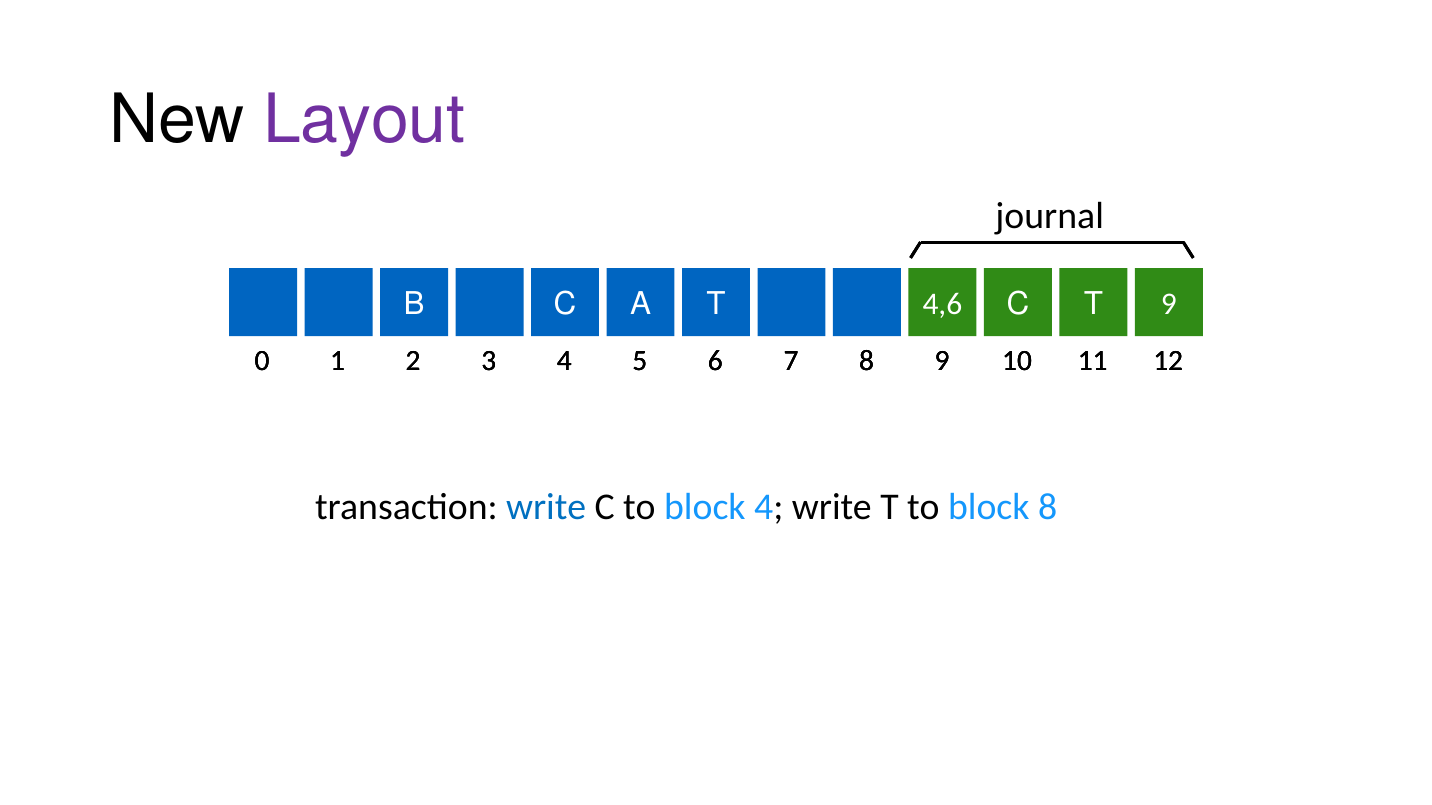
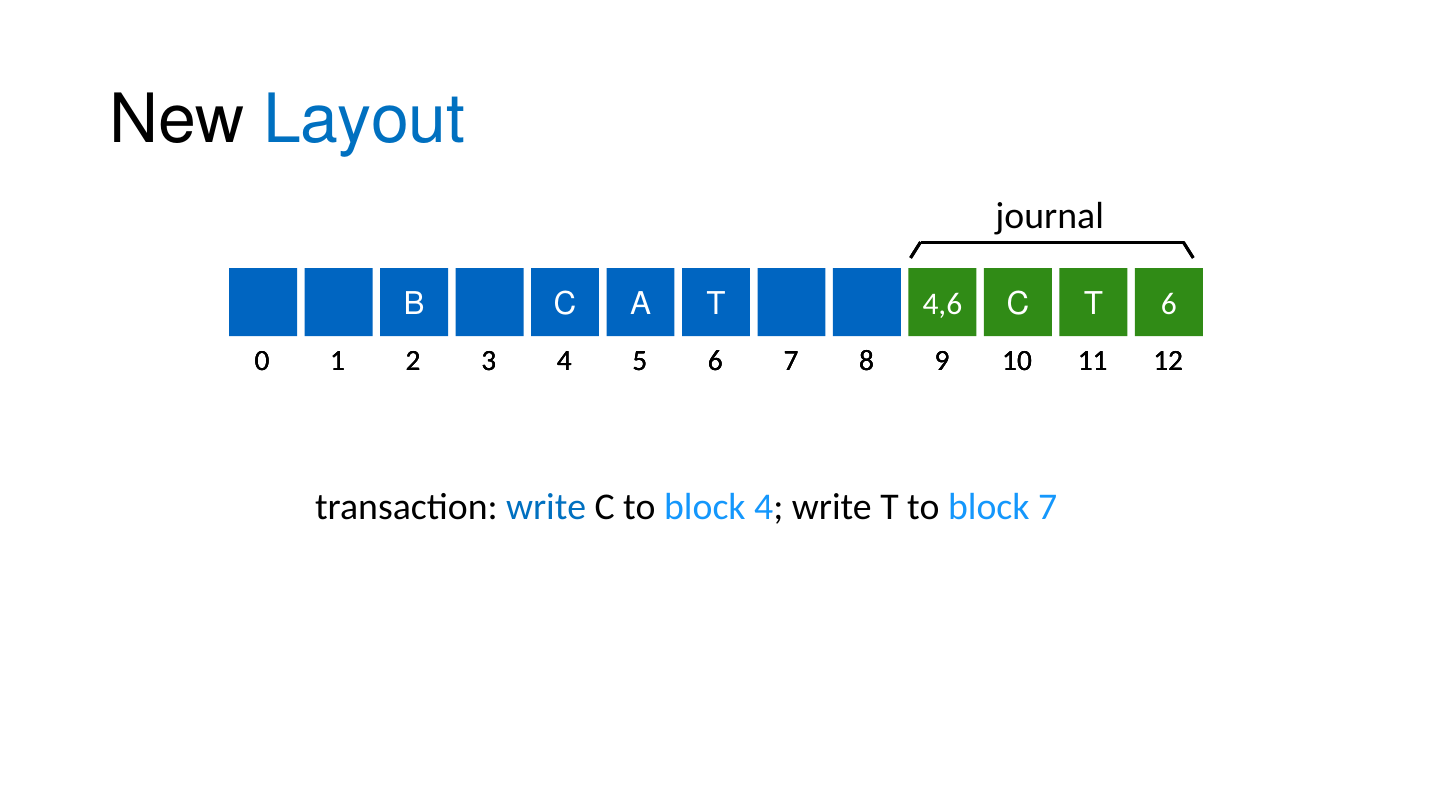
Layout colour: purple -> blue (364, 120)
T 9: 9 -> 6 (1169, 305)
block 8: 8 -> 7 (1048, 507)
